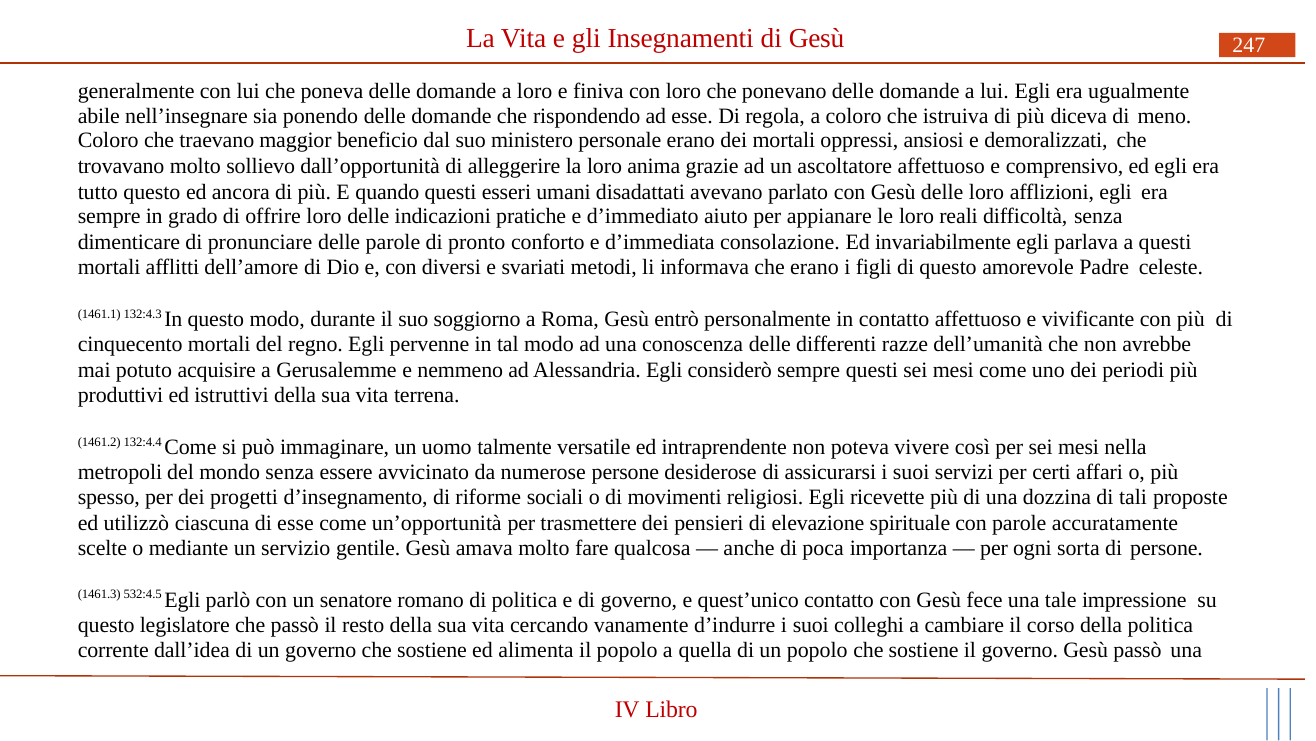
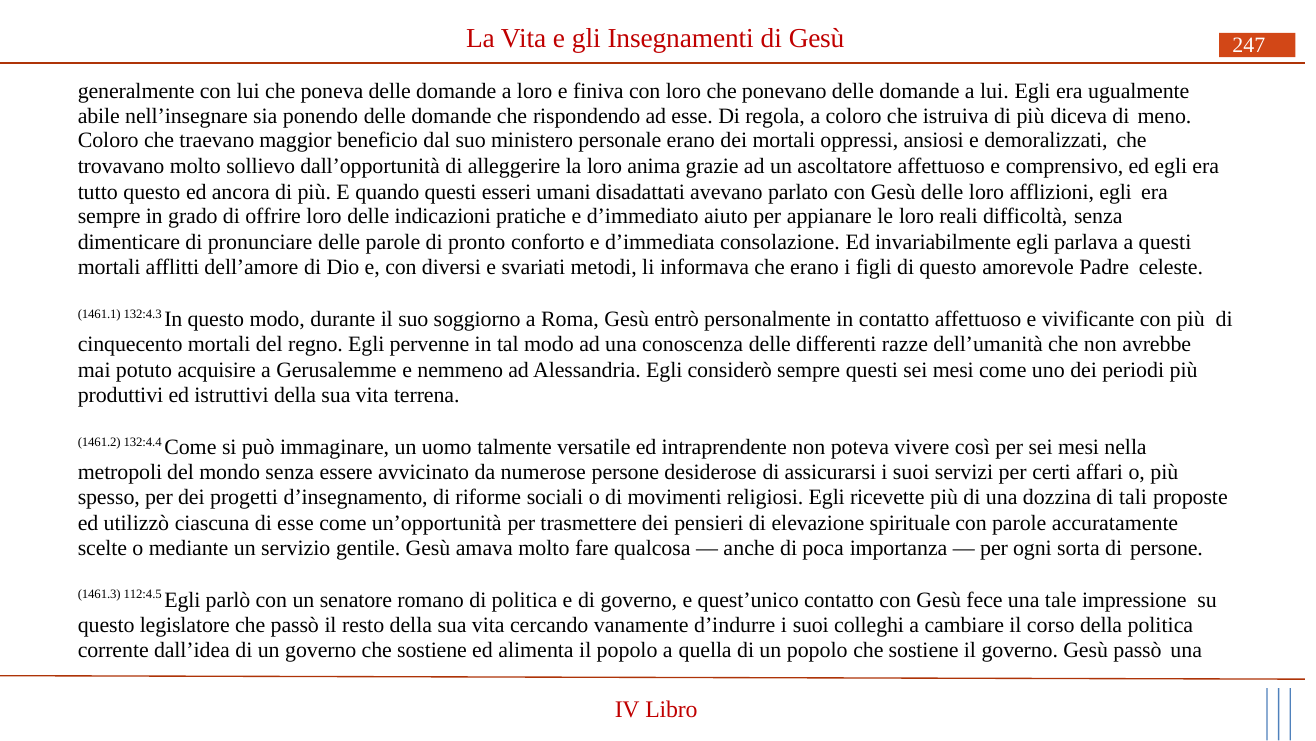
532:4.5: 532:4.5 -> 112:4.5 (143, 595)
